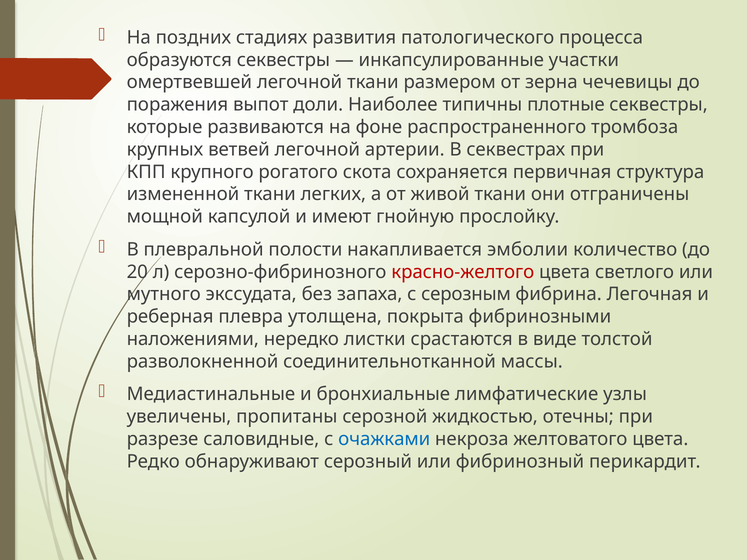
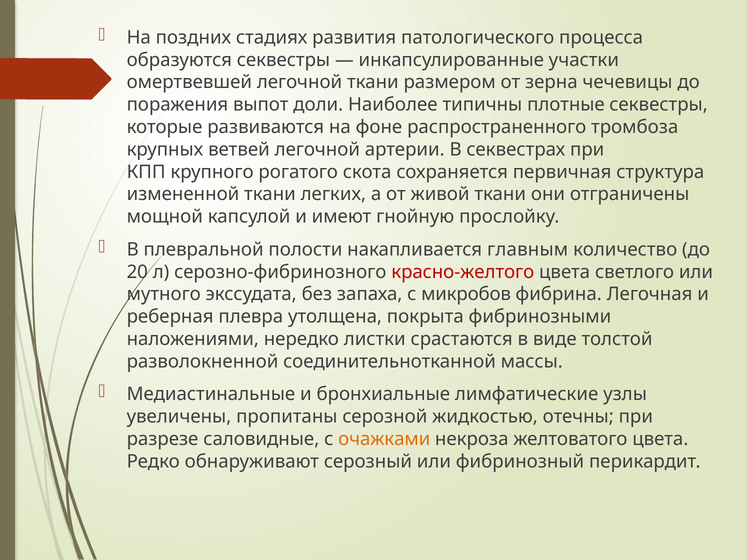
эмболии: эмболии -> главным (528, 250)
серозным: серозным -> микробов (466, 294)
очажками colour: blue -> orange (384, 439)
